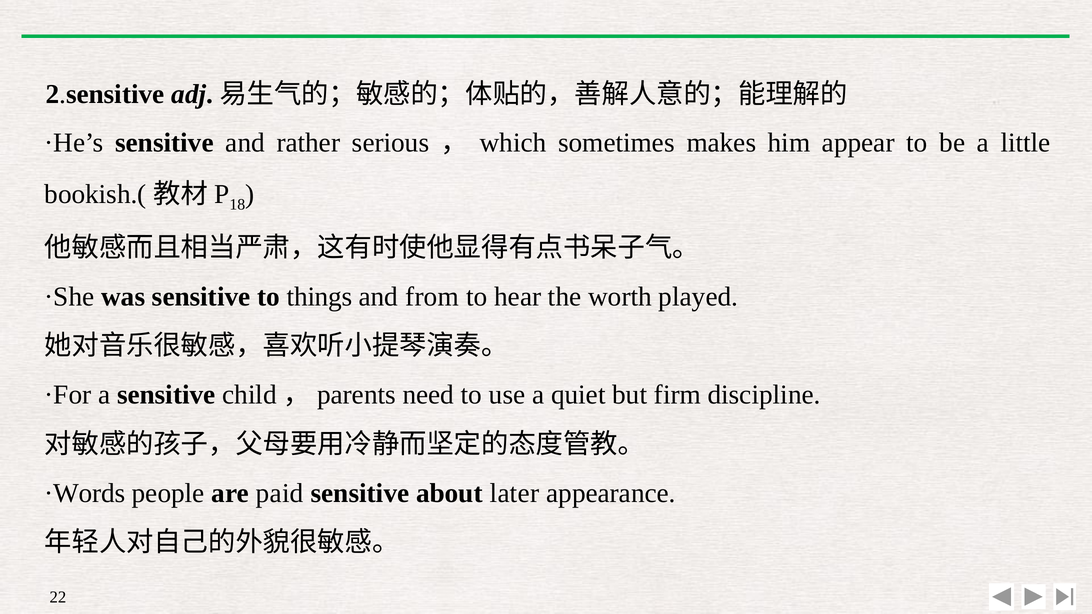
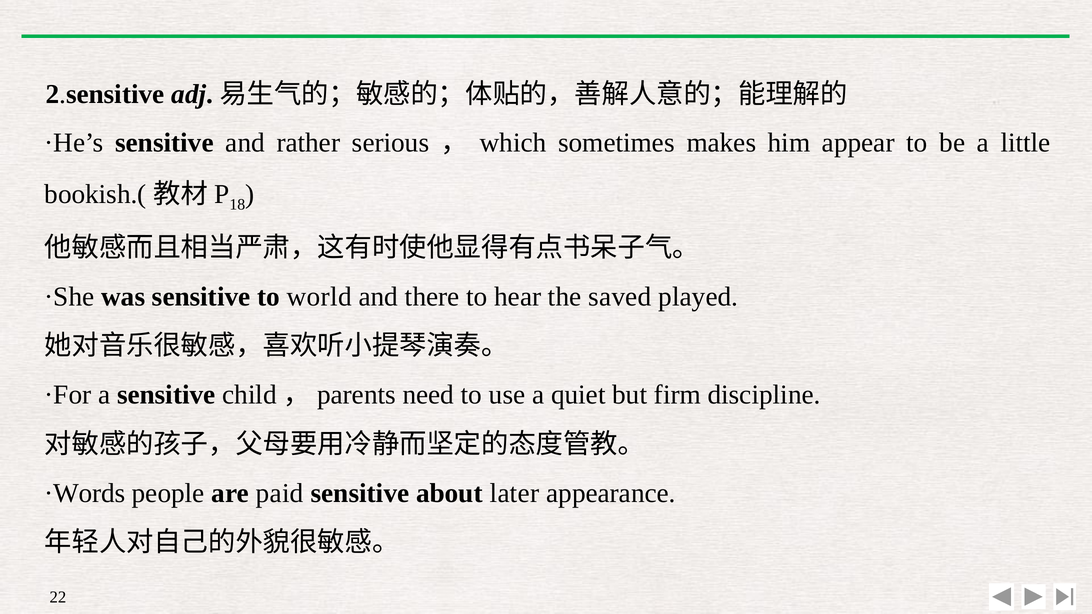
things: things -> world (319, 297)
from: from -> there (432, 297)
worth: worth -> saved (620, 297)
